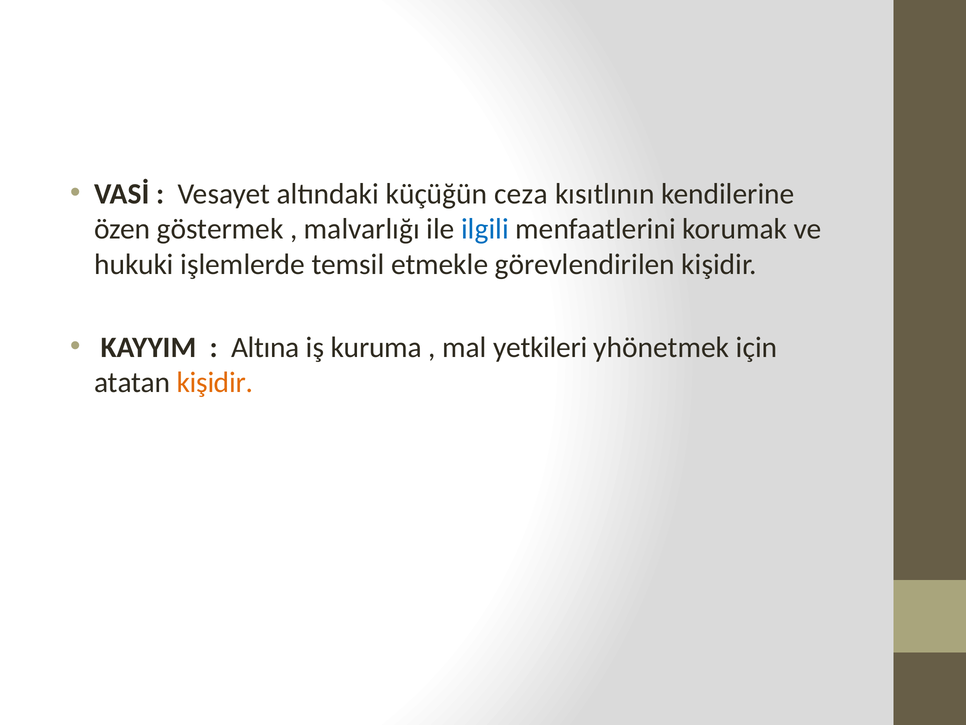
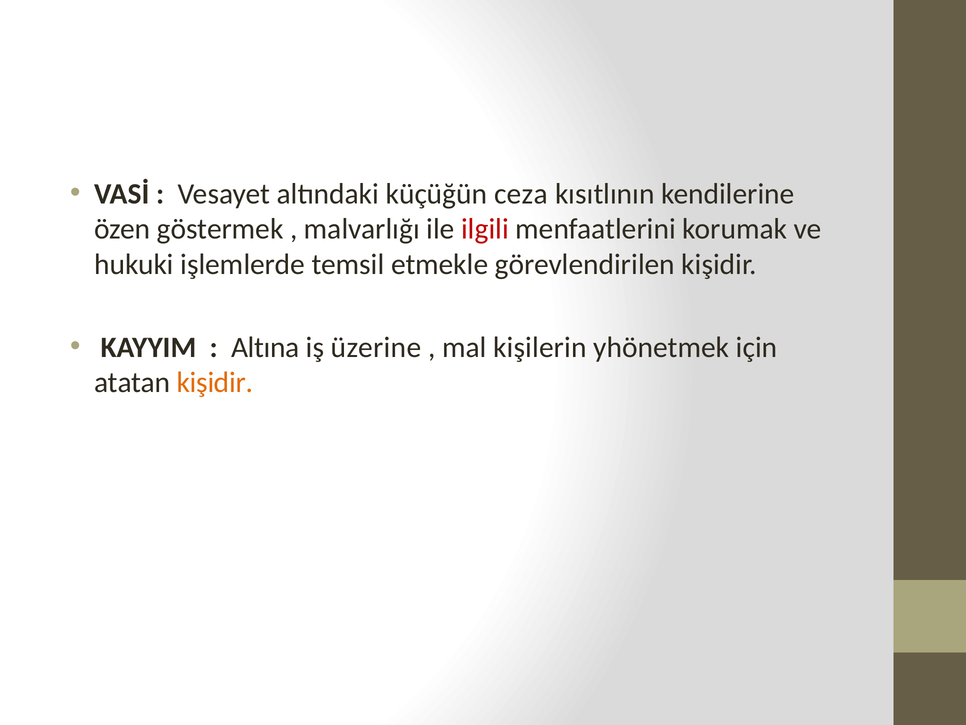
ilgili colour: blue -> red (485, 229)
kuruma: kuruma -> üzerine (376, 347)
yetkileri: yetkileri -> kişilerin (540, 347)
